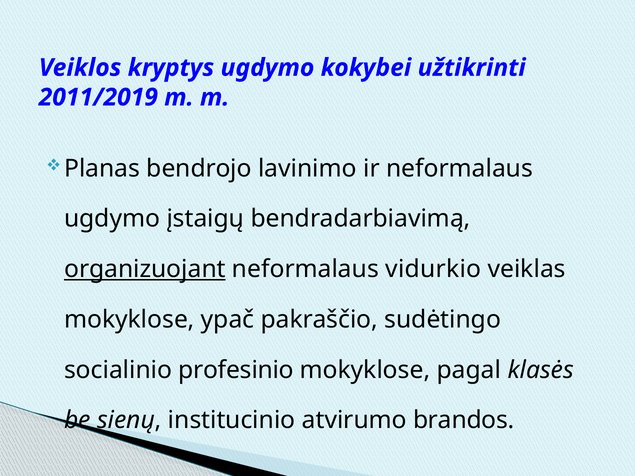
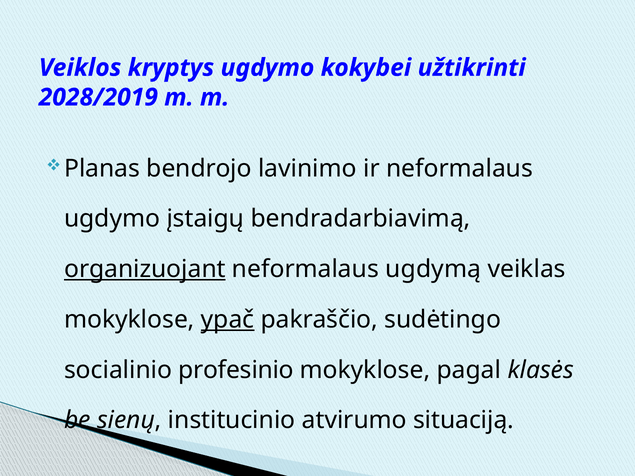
2011/2019: 2011/2019 -> 2028/2019 (98, 97)
vidurkio: vidurkio -> ugdymą (433, 269)
ypač underline: none -> present (228, 320)
brandos: brandos -> situaciją (464, 421)
